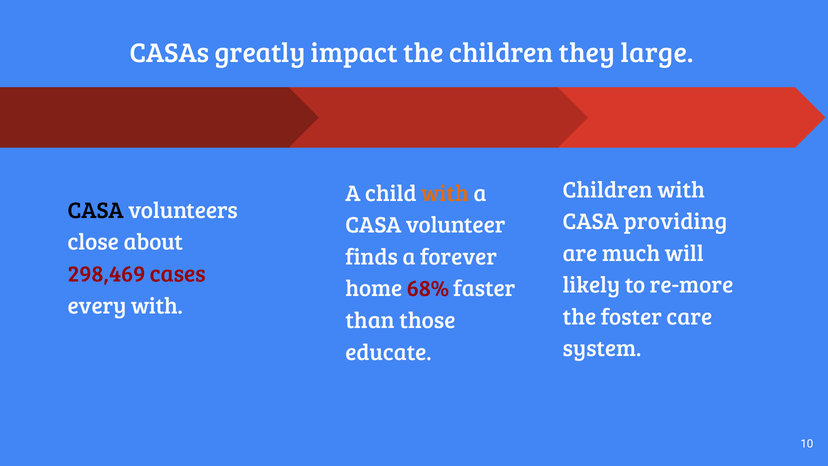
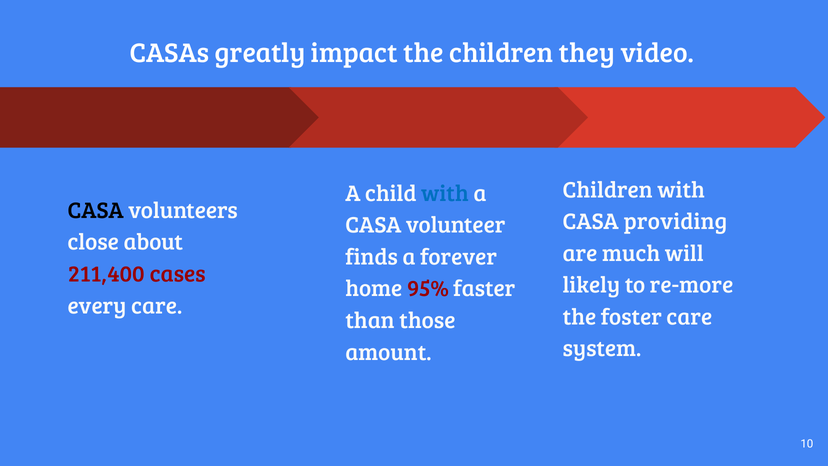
large: large -> video (657, 53)
with colour: orange -> blue (445, 193)
298,469: 298,469 -> 211,400 (106, 274)
68%: 68% -> 95% (428, 289)
every with: with -> care (157, 306)
educate: educate -> amount (388, 352)
